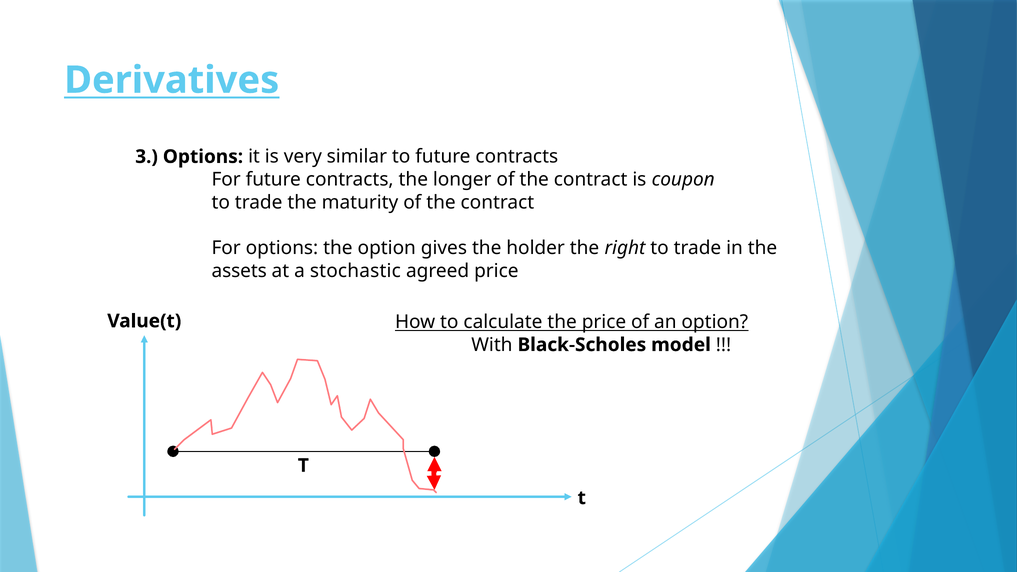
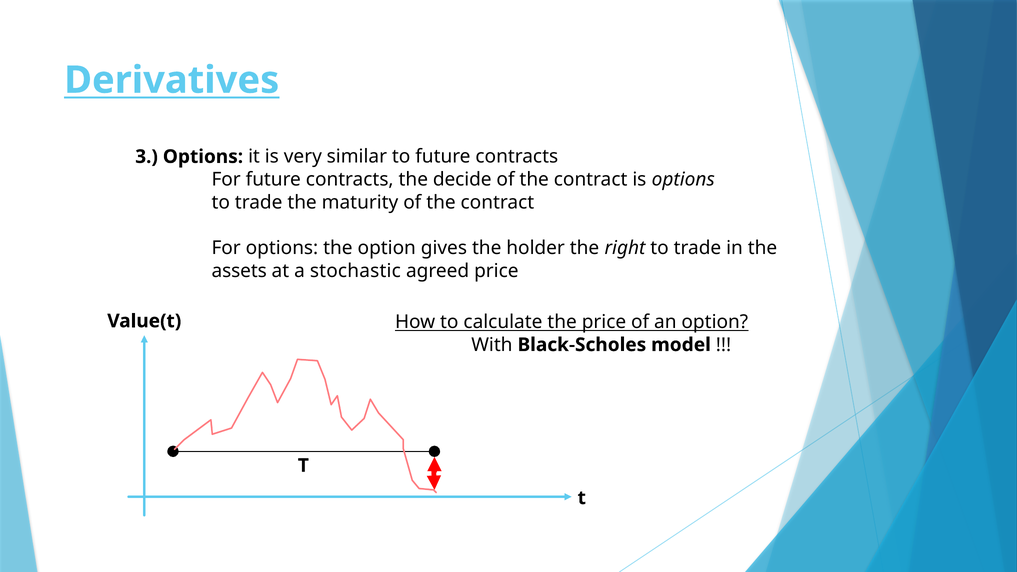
longer: longer -> decide (462, 180)
is coupon: coupon -> options (683, 180)
